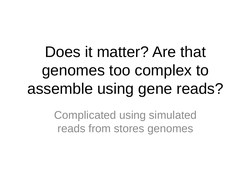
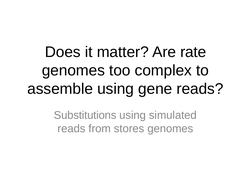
that: that -> rate (193, 52)
Complicated: Complicated -> Substitutions (85, 115)
